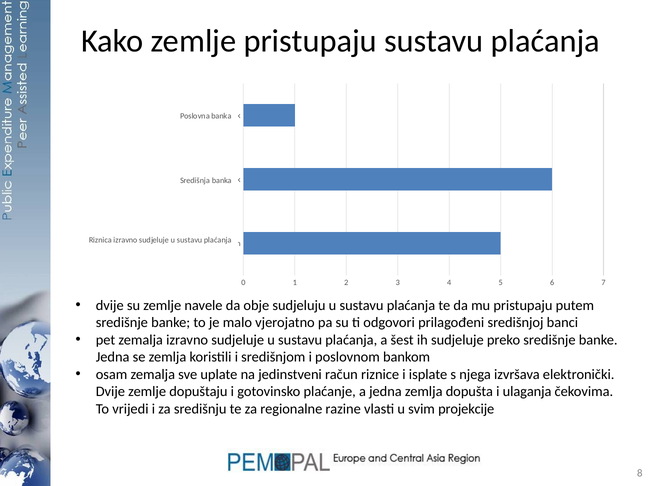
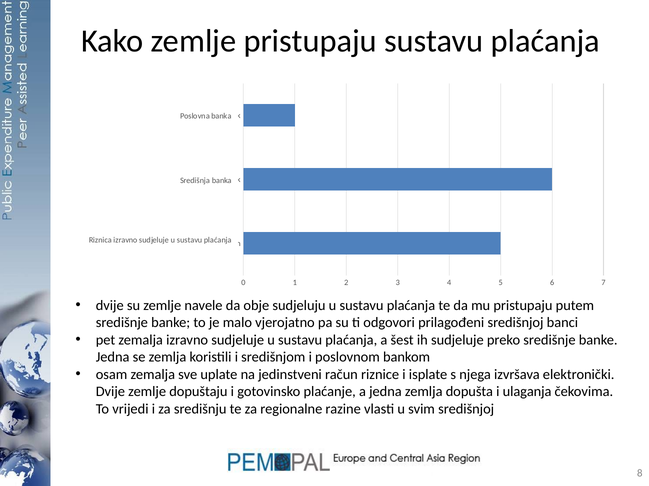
svim projekcije: projekcije -> središnjoj (466, 410)
